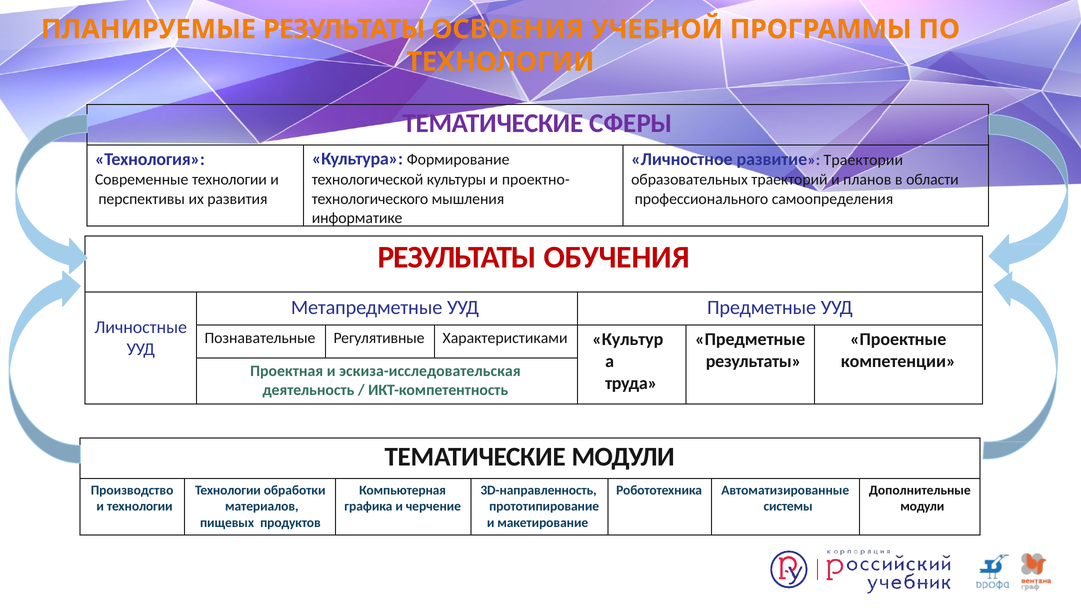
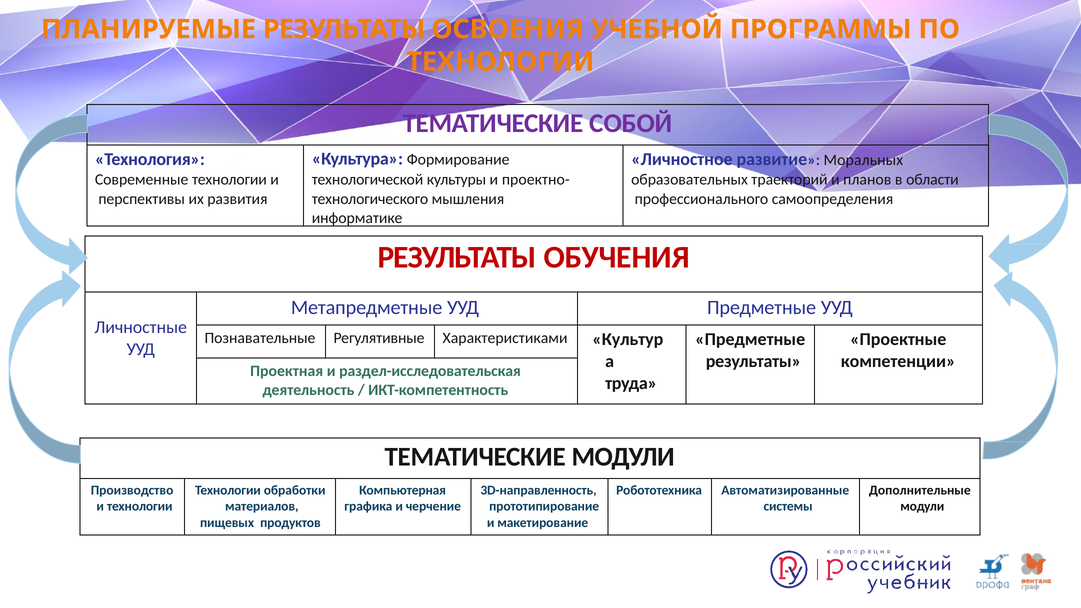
СФЕРЫ: СФЕРЫ -> СОБОЙ (631, 124)
Траектории: Траектории -> Моральных (863, 160)
эскиза-исследовательская: эскиза-исследовательская -> раздел-исследовательская (430, 371)
